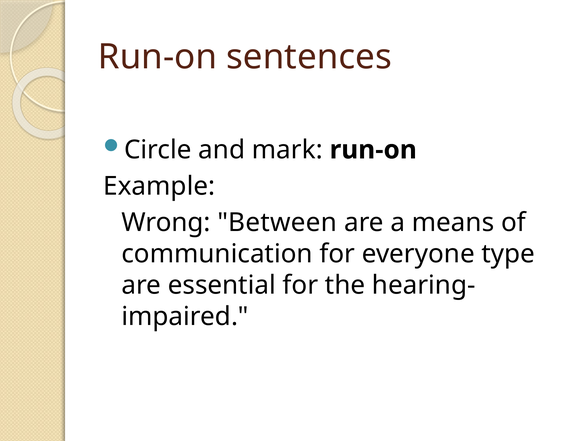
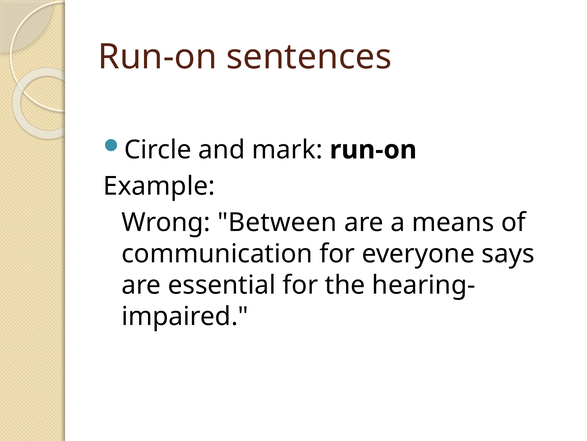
type: type -> says (508, 253)
